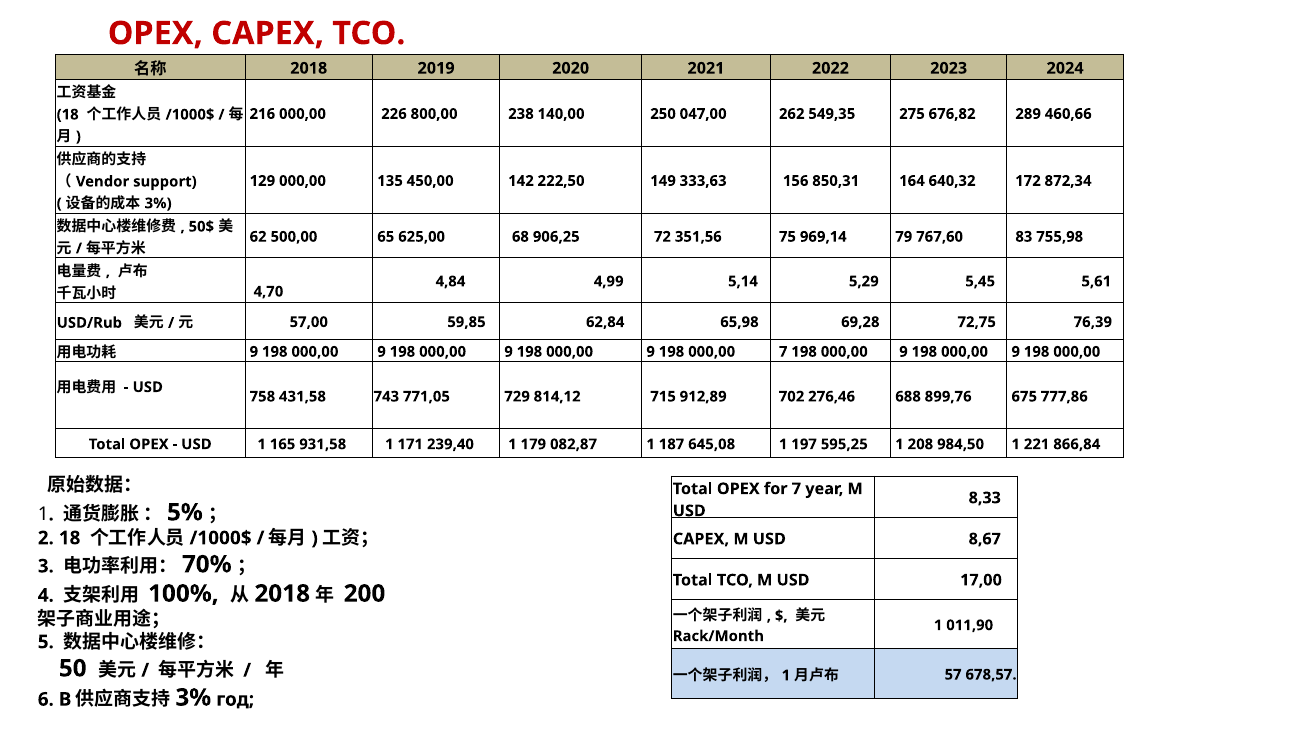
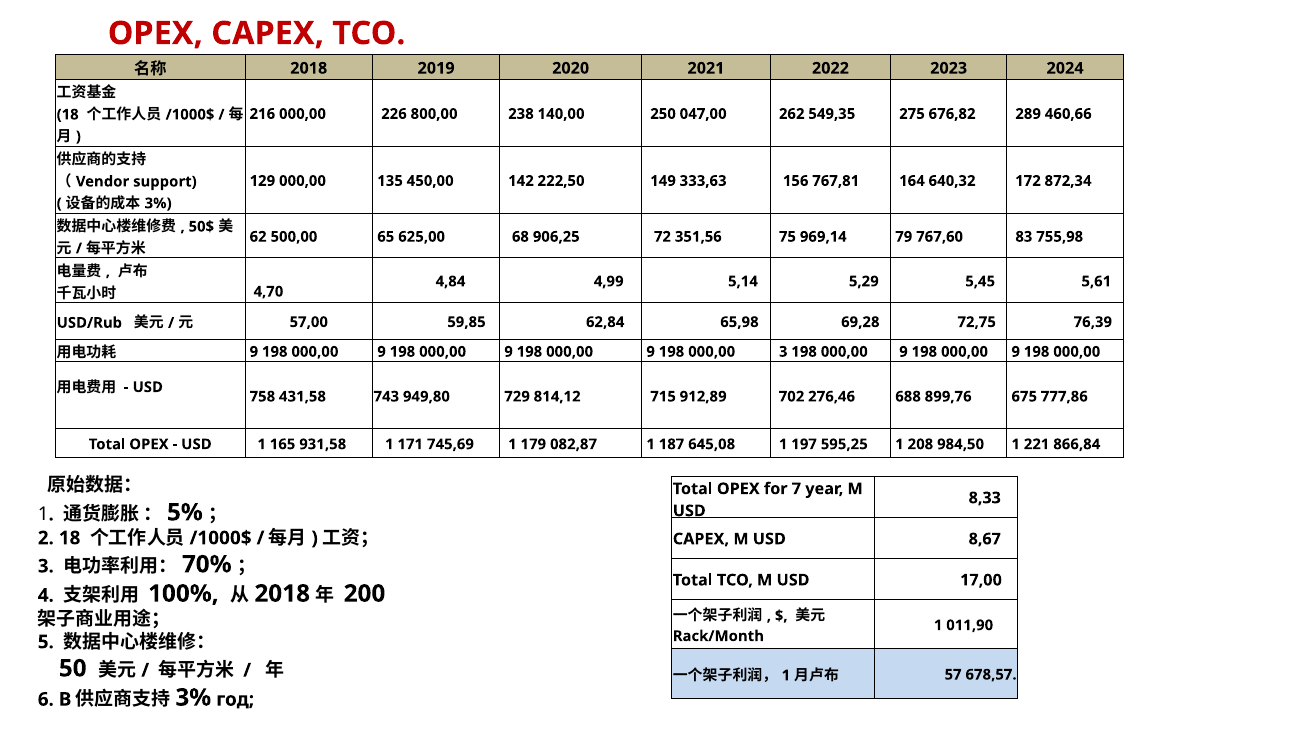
850,31: 850,31 -> 767,81 (836, 181)
000,00 7: 7 -> 3 (783, 352)
771,05: 771,05 -> 949,80 (426, 396)
239,40: 239,40 -> 745,69 (450, 444)
